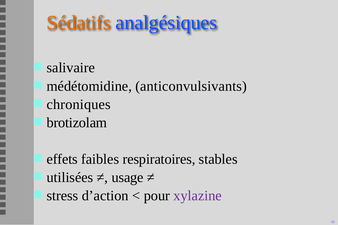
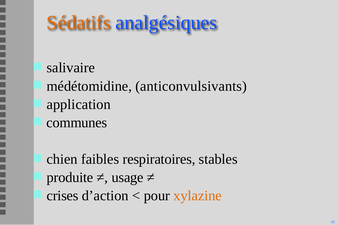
chroniques: chroniques -> application (79, 104)
brotizolam: brotizolam -> communes (77, 123)
effets: effets -> chien (62, 159)
utilisées: utilisées -> produite (70, 177)
stress: stress -> crises (63, 196)
xylazine colour: purple -> orange (198, 196)
